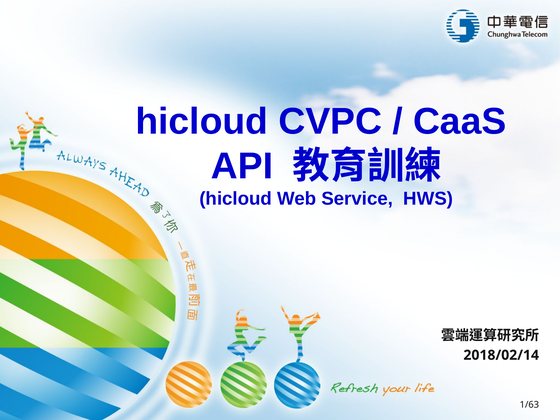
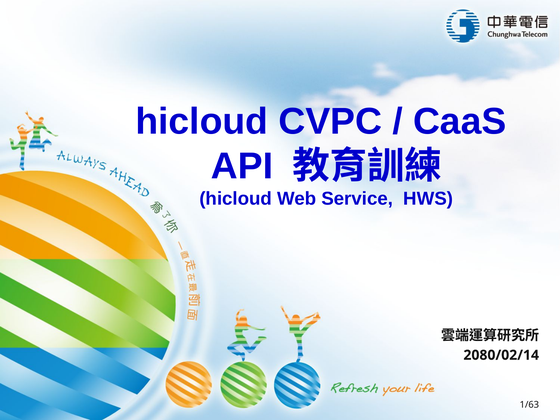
2018/02/14: 2018/02/14 -> 2080/02/14 (501, 355)
